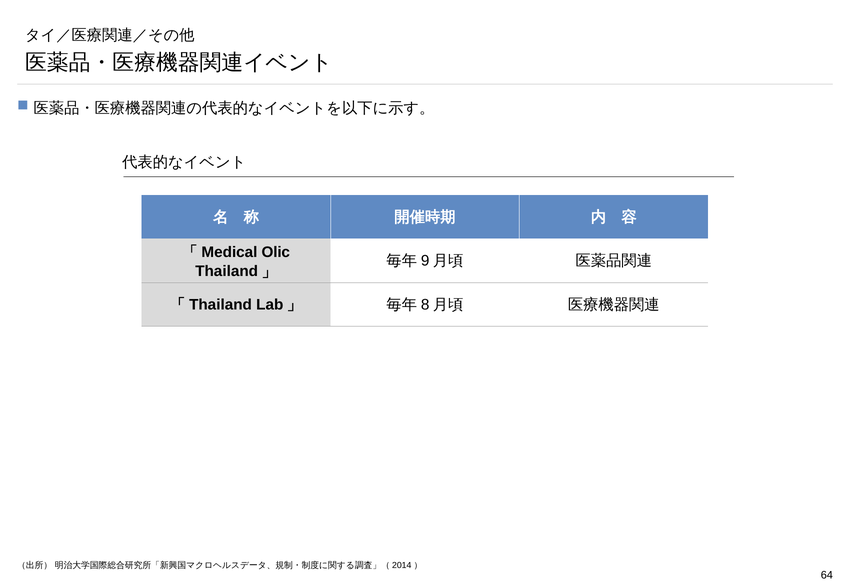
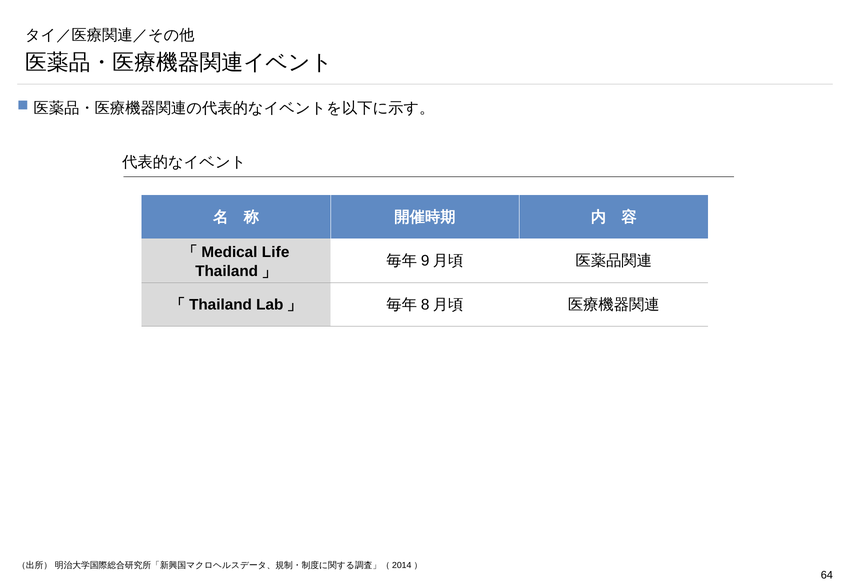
Olic: Olic -> Life (276, 252)
